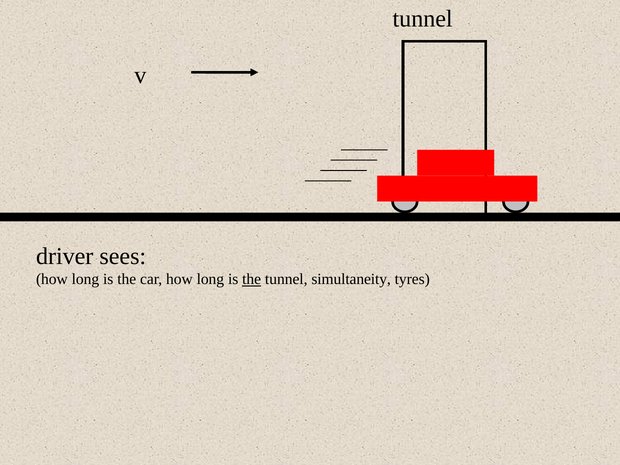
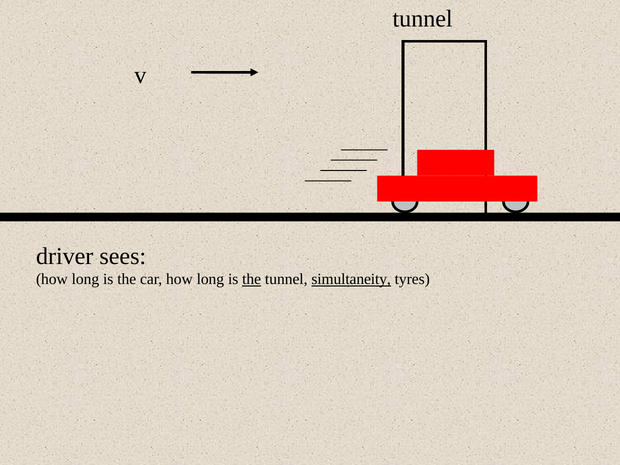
simultaneity underline: none -> present (351, 279)
